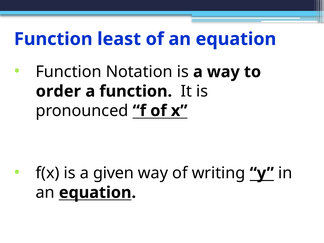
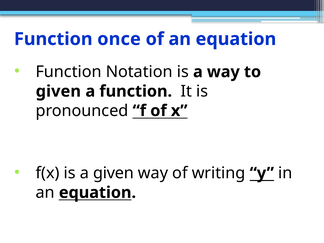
least: least -> once (119, 39)
order: order -> given (58, 91)
